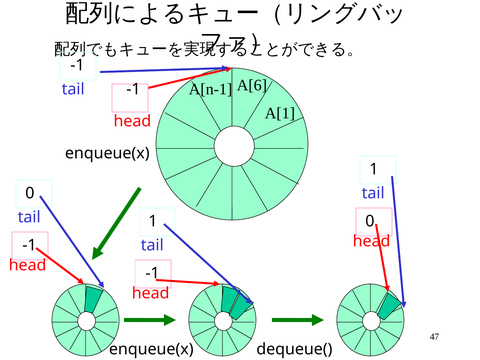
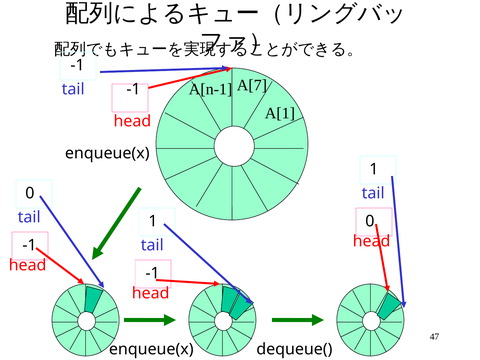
A[6: A[6 -> A[7 (252, 85)
